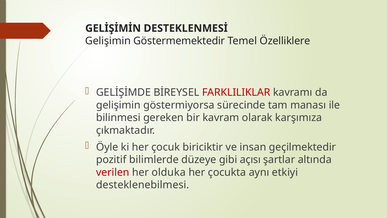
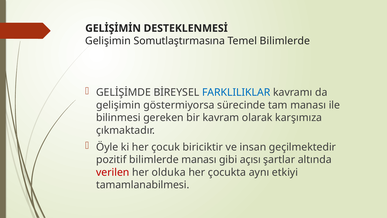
Göstermemektedir: Göstermemektedir -> Somutlaştırmasına (179, 41)
Temel Özelliklere: Özelliklere -> Bilimlerde (285, 41)
FARKLILIKLAR colour: red -> blue (236, 92)
bilimlerde düzeye: düzeye -> manası (199, 159)
desteklenebilmesi: desteklenebilmesi -> tamamlanabilmesi (143, 185)
